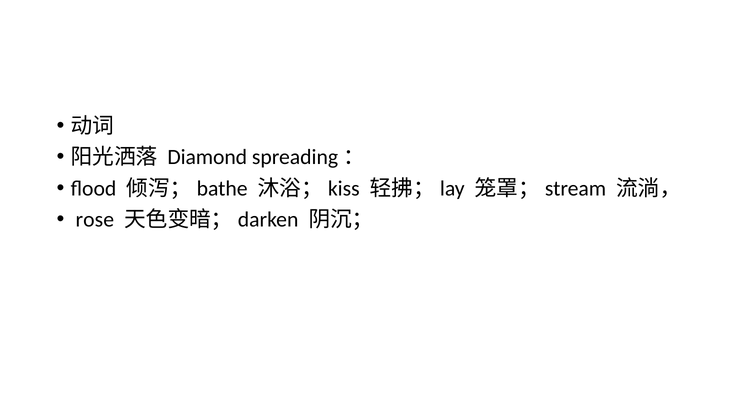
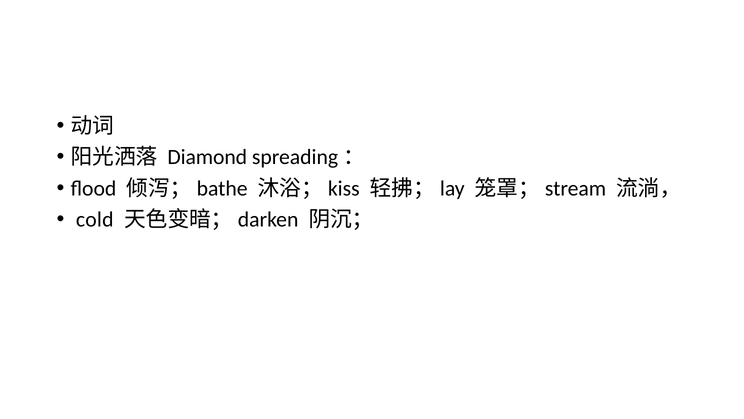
rose: rose -> cold (95, 219)
